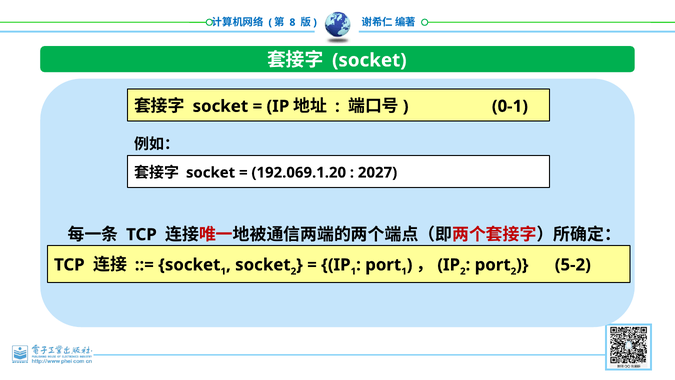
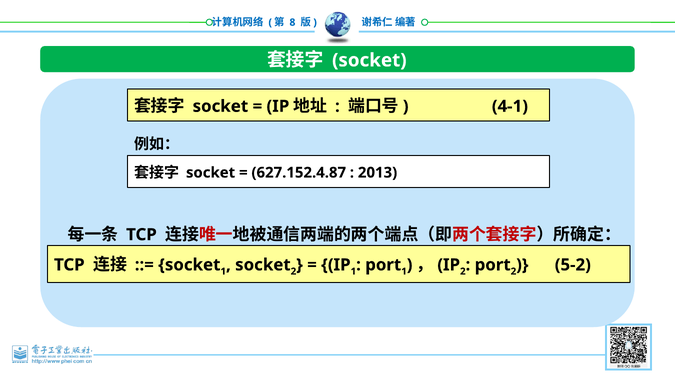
0-1: 0-1 -> 4-1 (510, 106)
192.069.1.20: 192.069.1.20 -> 627.152.4.87 (299, 172)
2027: 2027 -> 2013 (378, 172)
